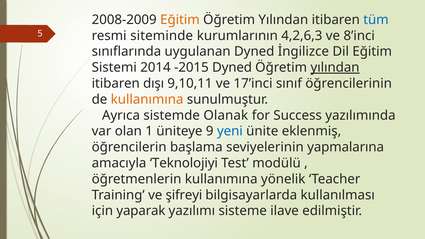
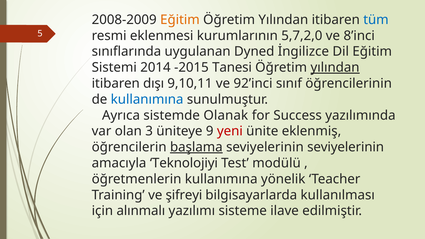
siteminde: siteminde -> eklenmesi (162, 36)
4,2,6,3: 4,2,6,3 -> 5,7,2,0 (302, 36)
-2015 Dyned: Dyned -> Tanesi (232, 68)
17’inci: 17’inci -> 92’inci (253, 83)
kullanımına colour: orange -> blue (147, 99)
1: 1 -> 3 (149, 131)
yeni colour: blue -> red (230, 131)
başlama underline: none -> present (196, 147)
seviyelerinin yapmalarına: yapmalarına -> seviyelerinin (346, 147)
yaparak: yaparak -> alınmalı (141, 211)
